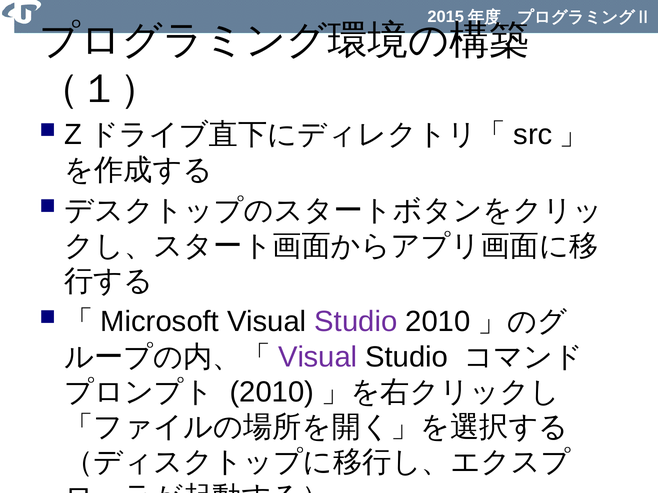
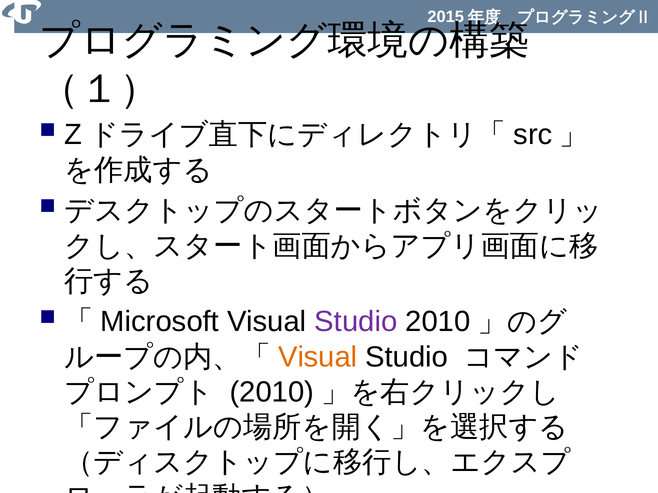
Visual colour: purple -> orange (318, 357)
